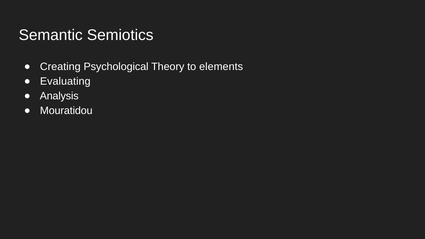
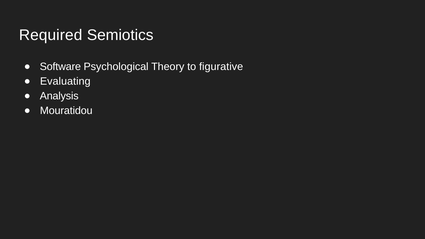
Semantic: Semantic -> Required (51, 35)
Creating: Creating -> Software (60, 67)
elements: elements -> figurative (221, 67)
